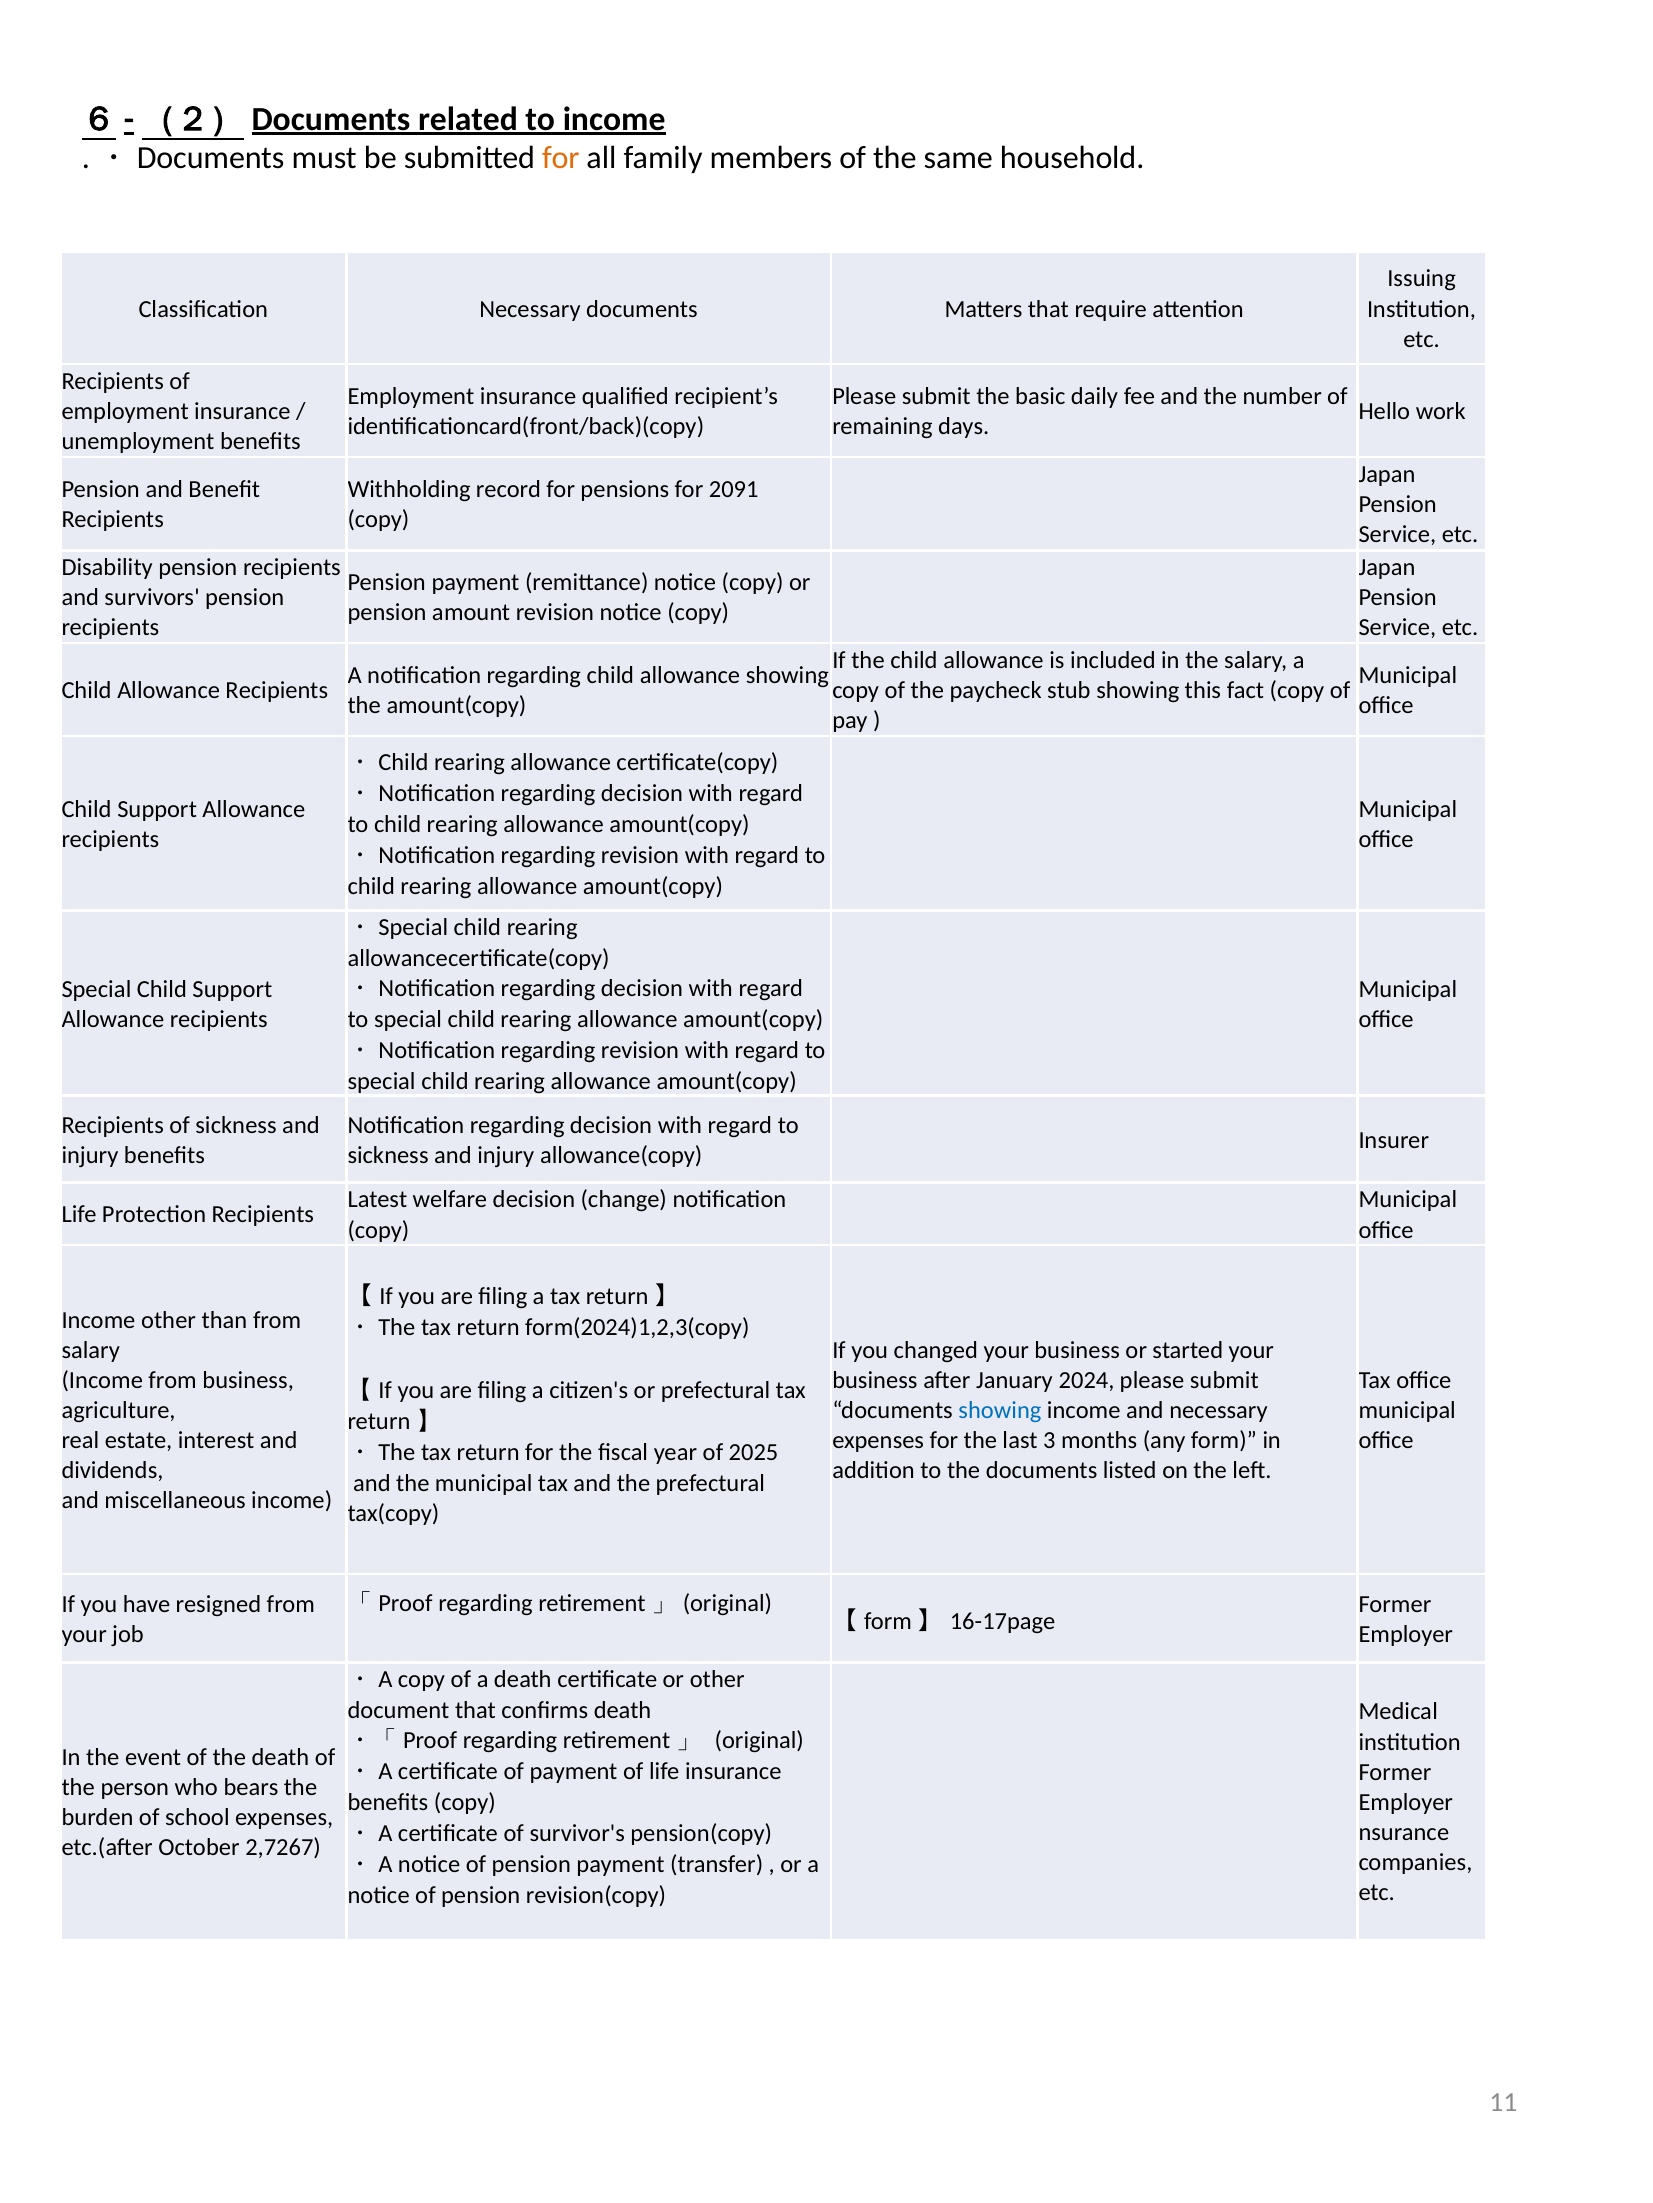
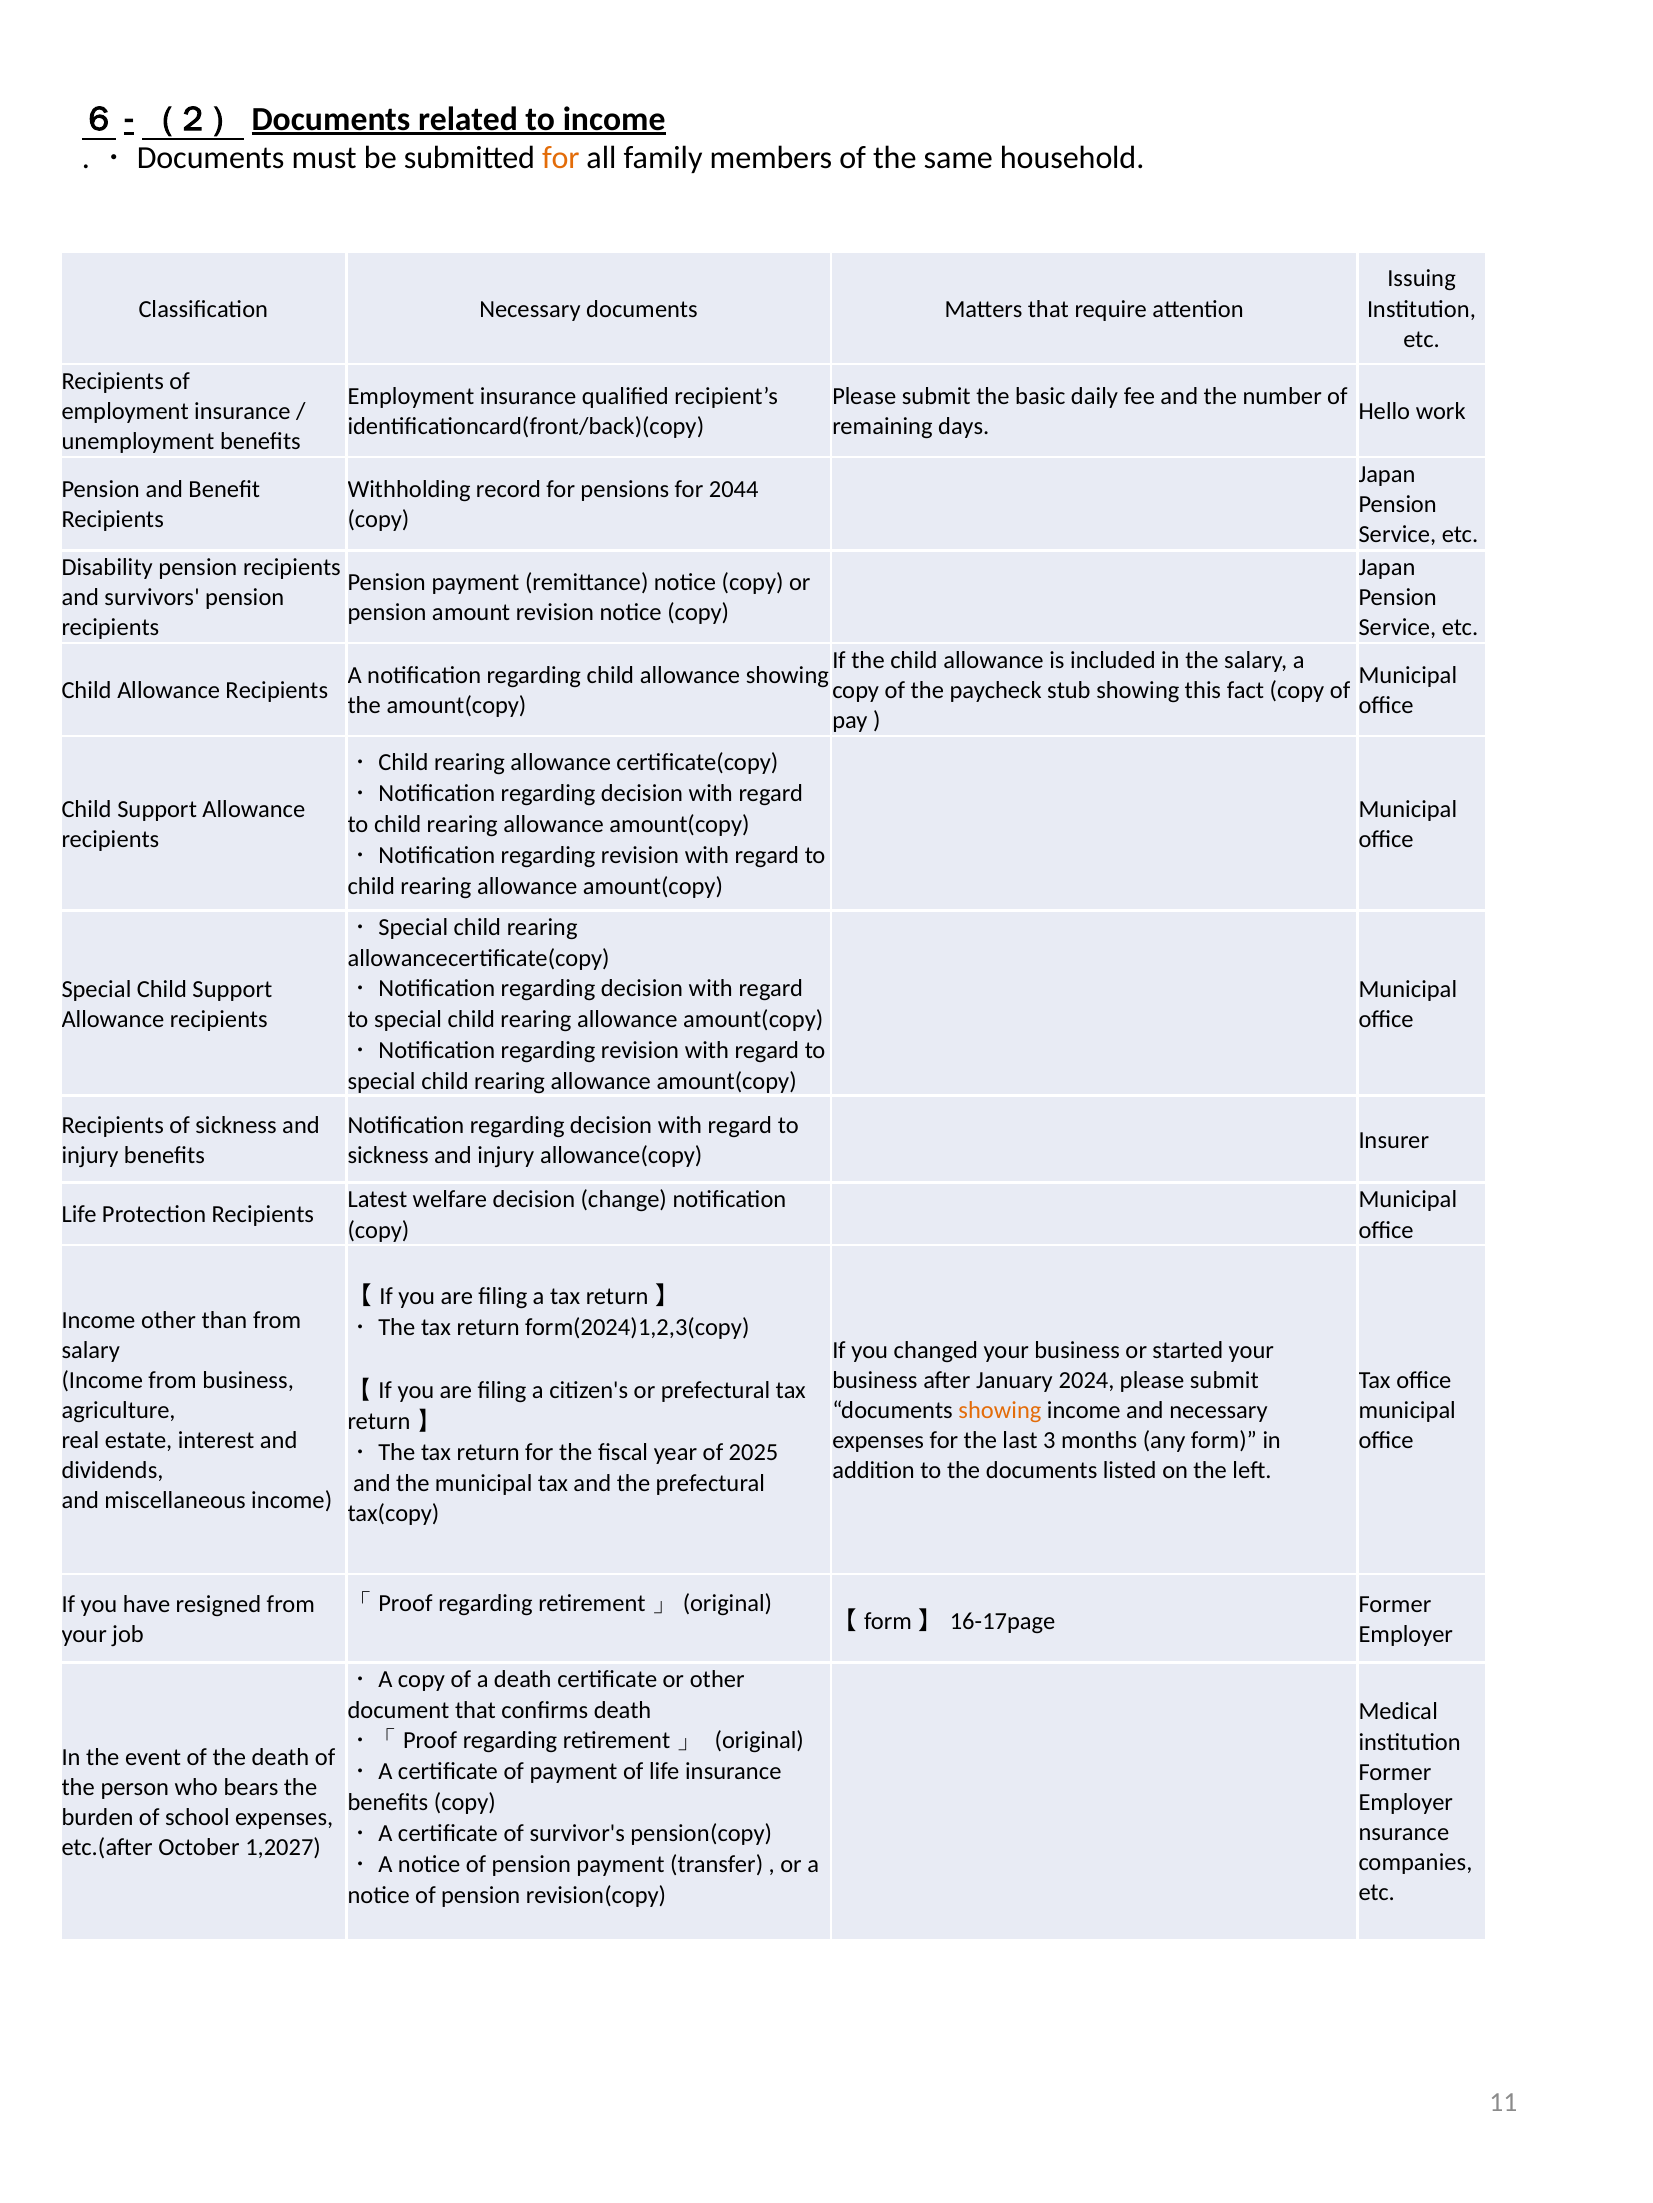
2091: 2091 -> 2044 (734, 490)
showing colour: blue -> orange (1000, 1411)
2,7267: 2,7267 -> 1,2027 (283, 1848)
